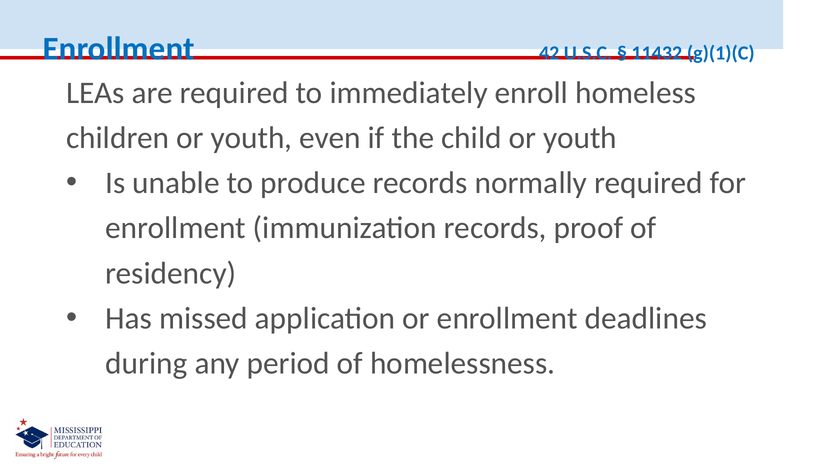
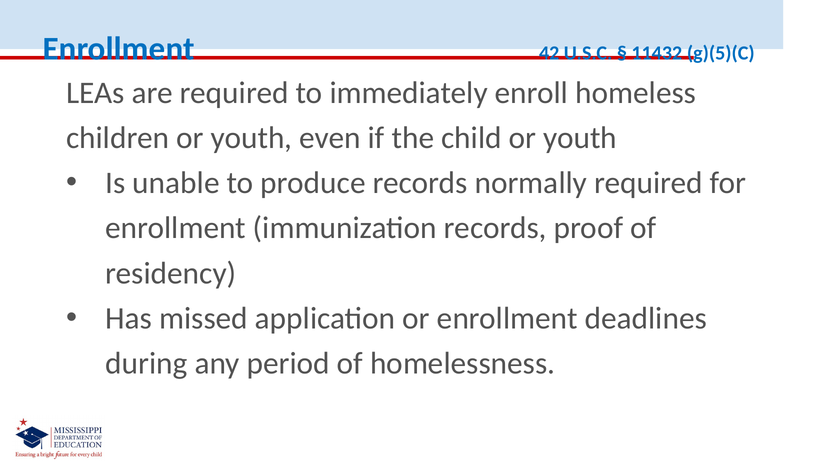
g)(1)(C: g)(1)(C -> g)(5)(C (721, 53)
